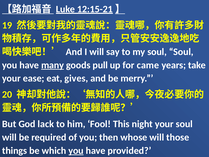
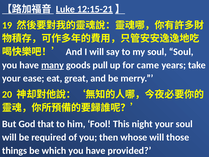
gives: gives -> great (76, 78)
lack: lack -> that (46, 124)
you underline: present -> none (76, 150)
